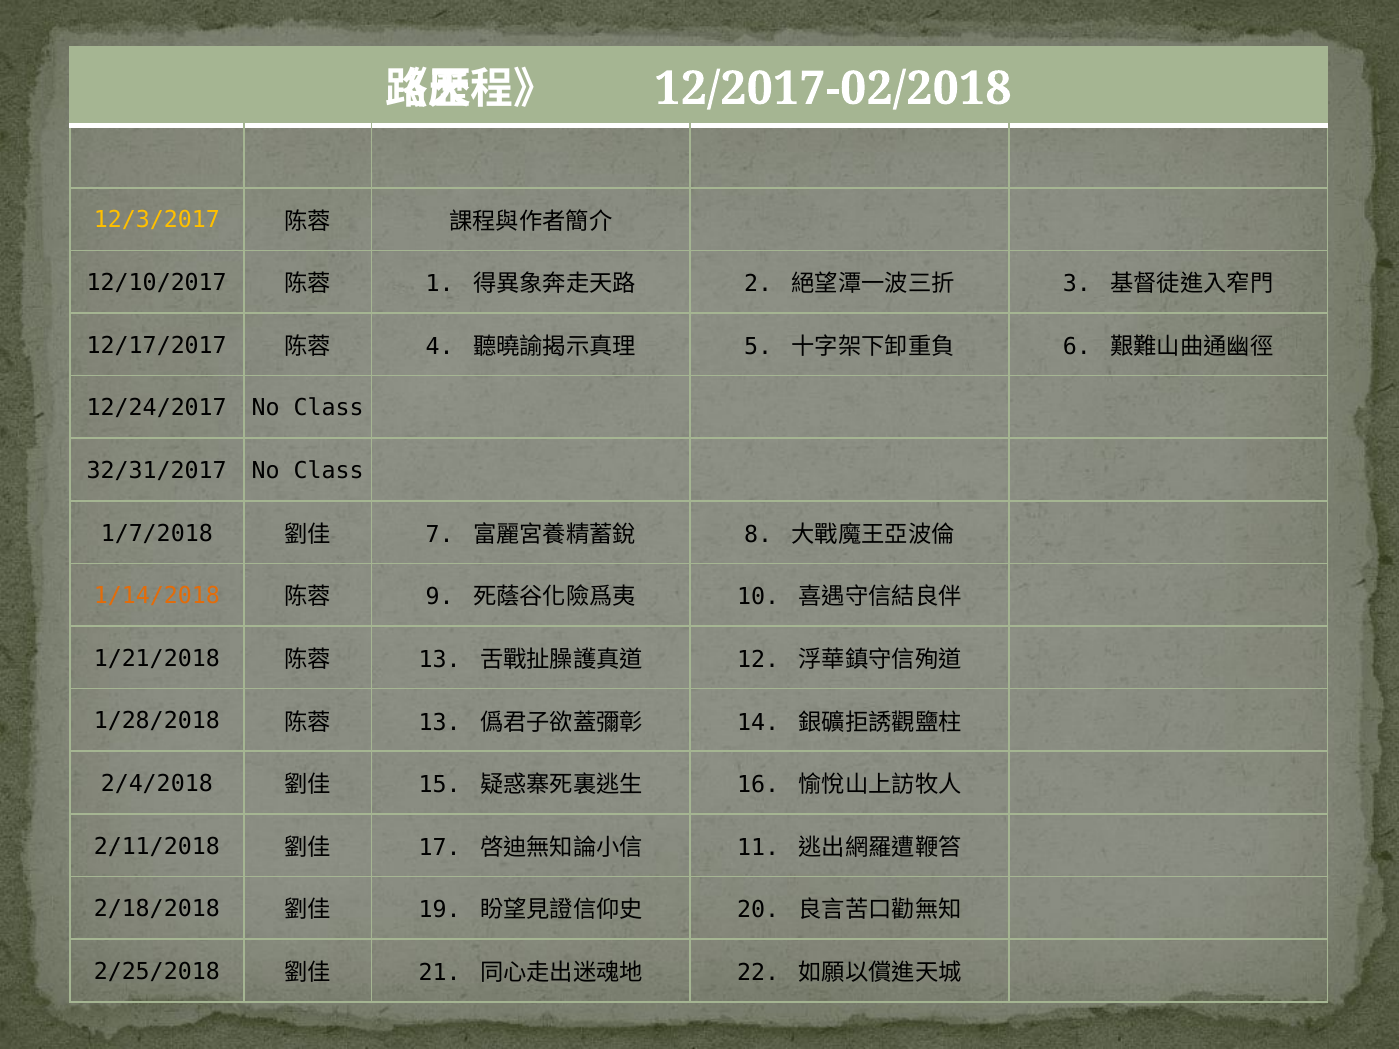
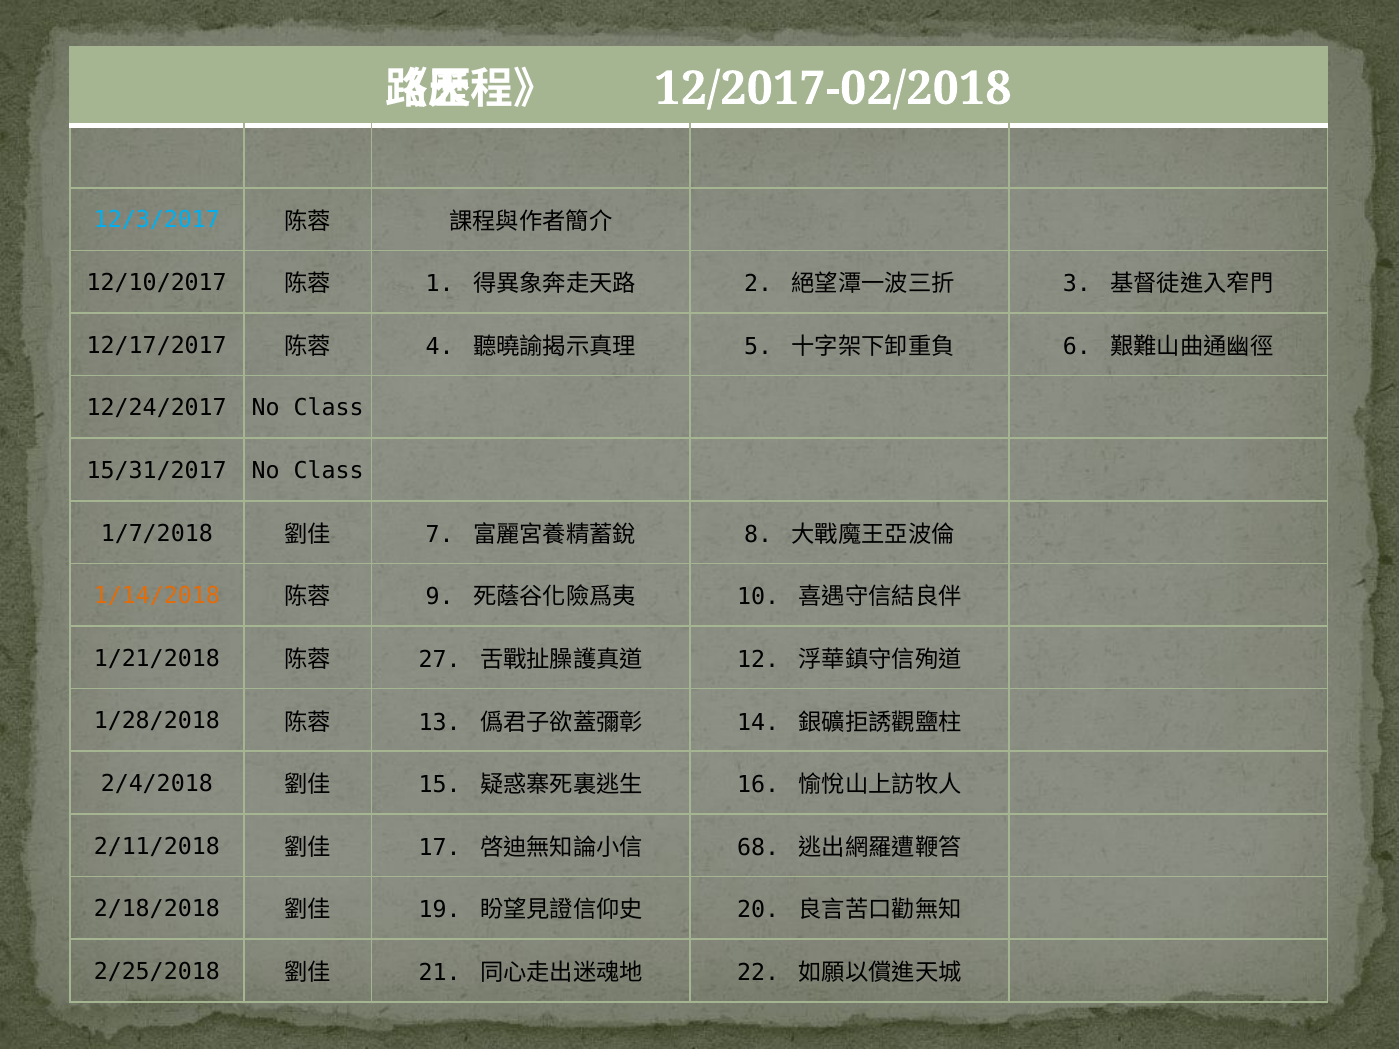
12/3/2017 colour: yellow -> light blue (157, 220)
32/31/2017: 32/31/2017 -> 15/31/2017 (157, 471)
13: 13 -> 27 (440, 660)
11: 11 -> 68 (758, 848)
